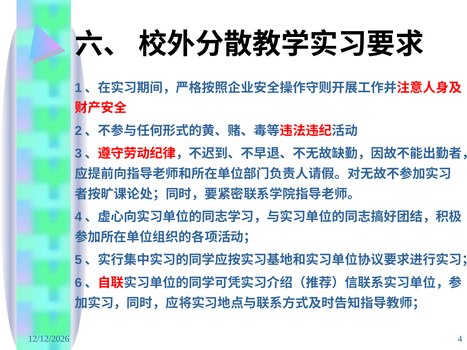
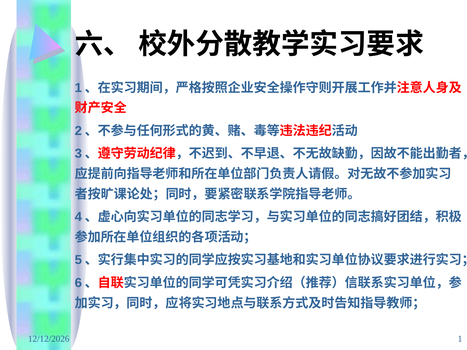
4: 4 -> 1 (460, 339)
